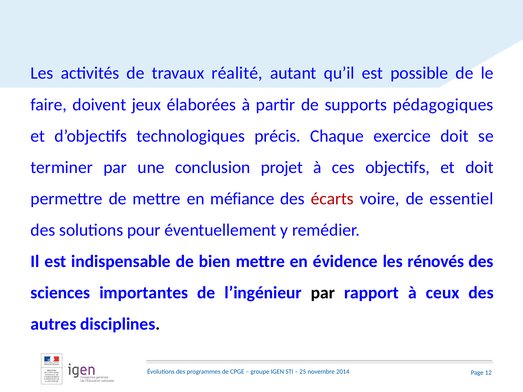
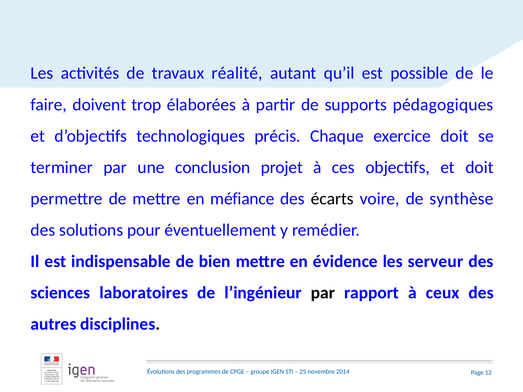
jeux: jeux -> trop (147, 105)
écarts colour: red -> black (332, 199)
essentiel: essentiel -> synthèse (462, 199)
rénovés: rénovés -> serveur (436, 262)
importantes: importantes -> laboratoires (144, 293)
